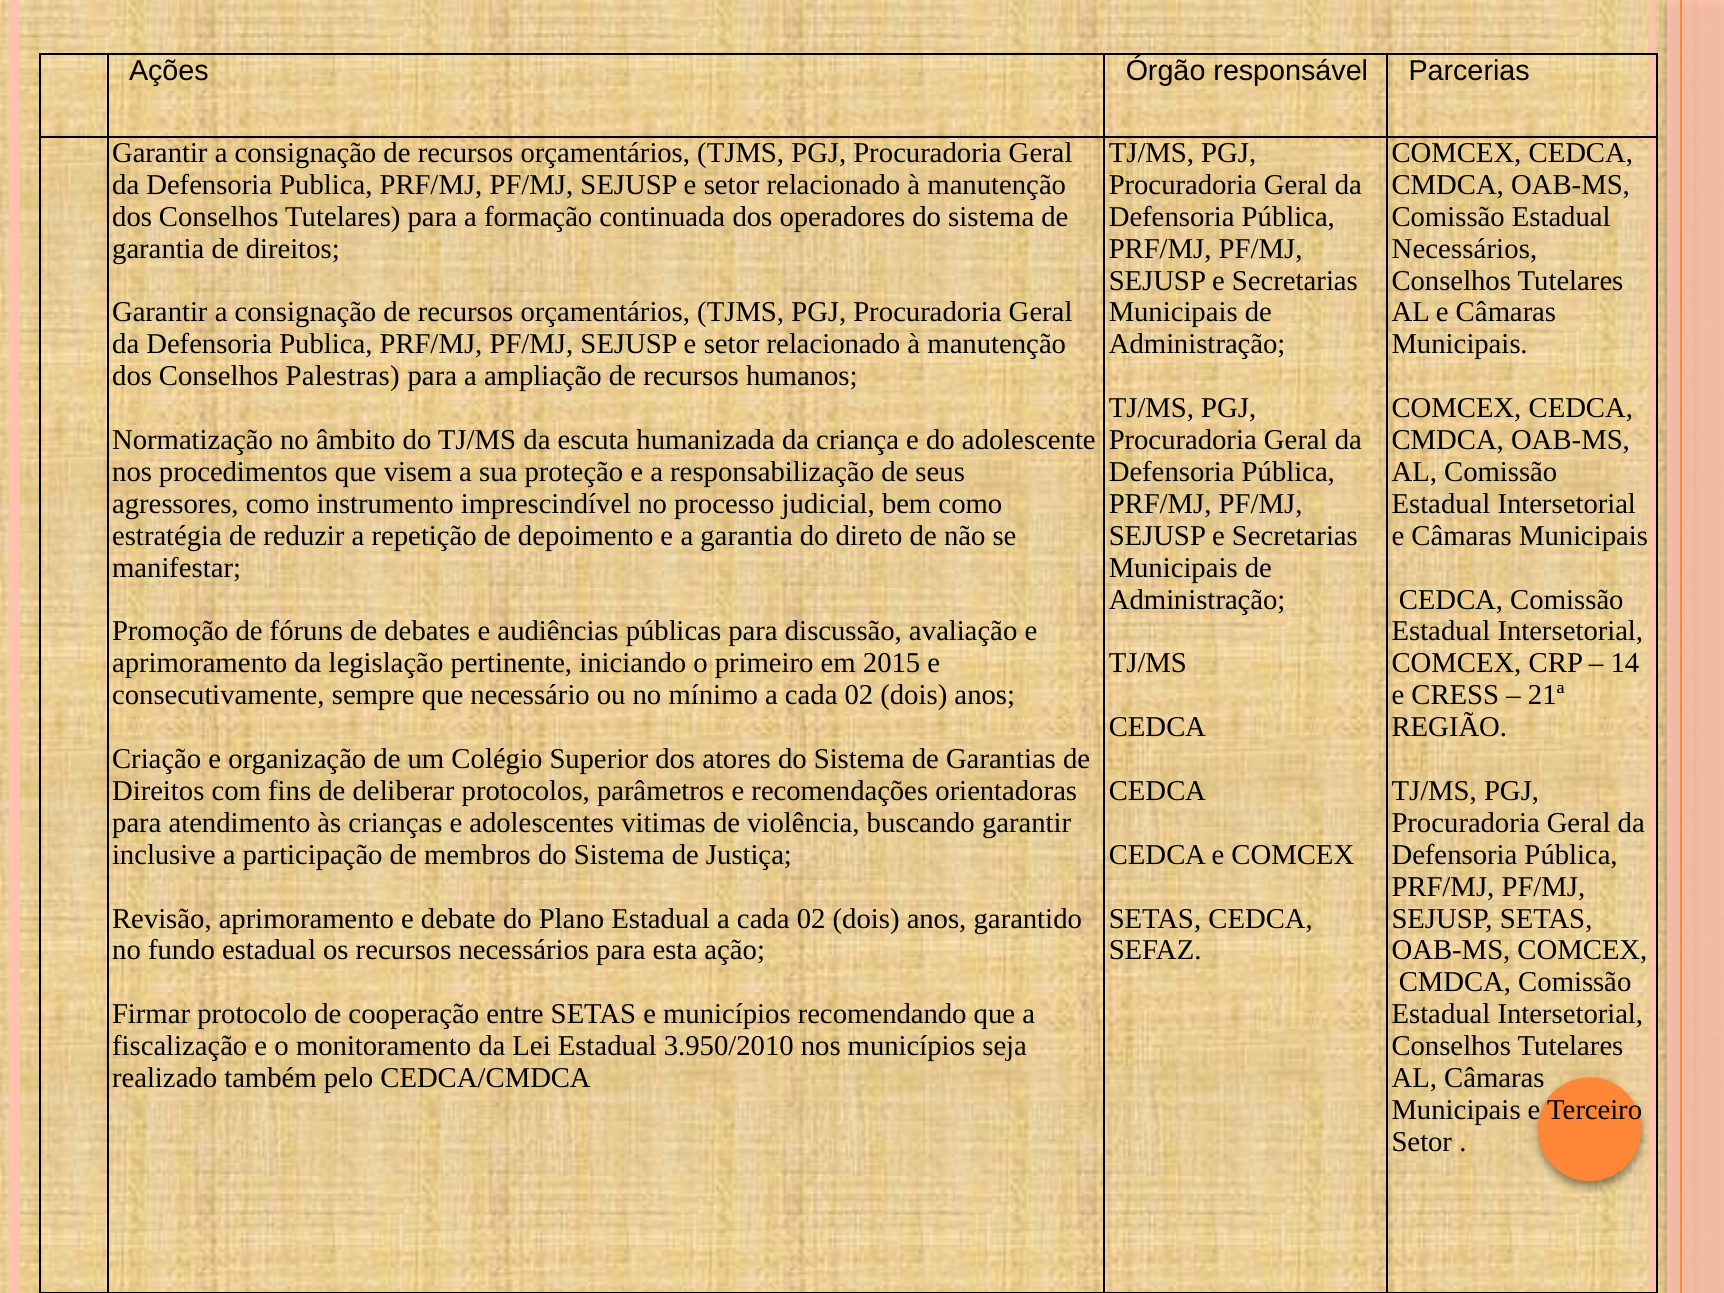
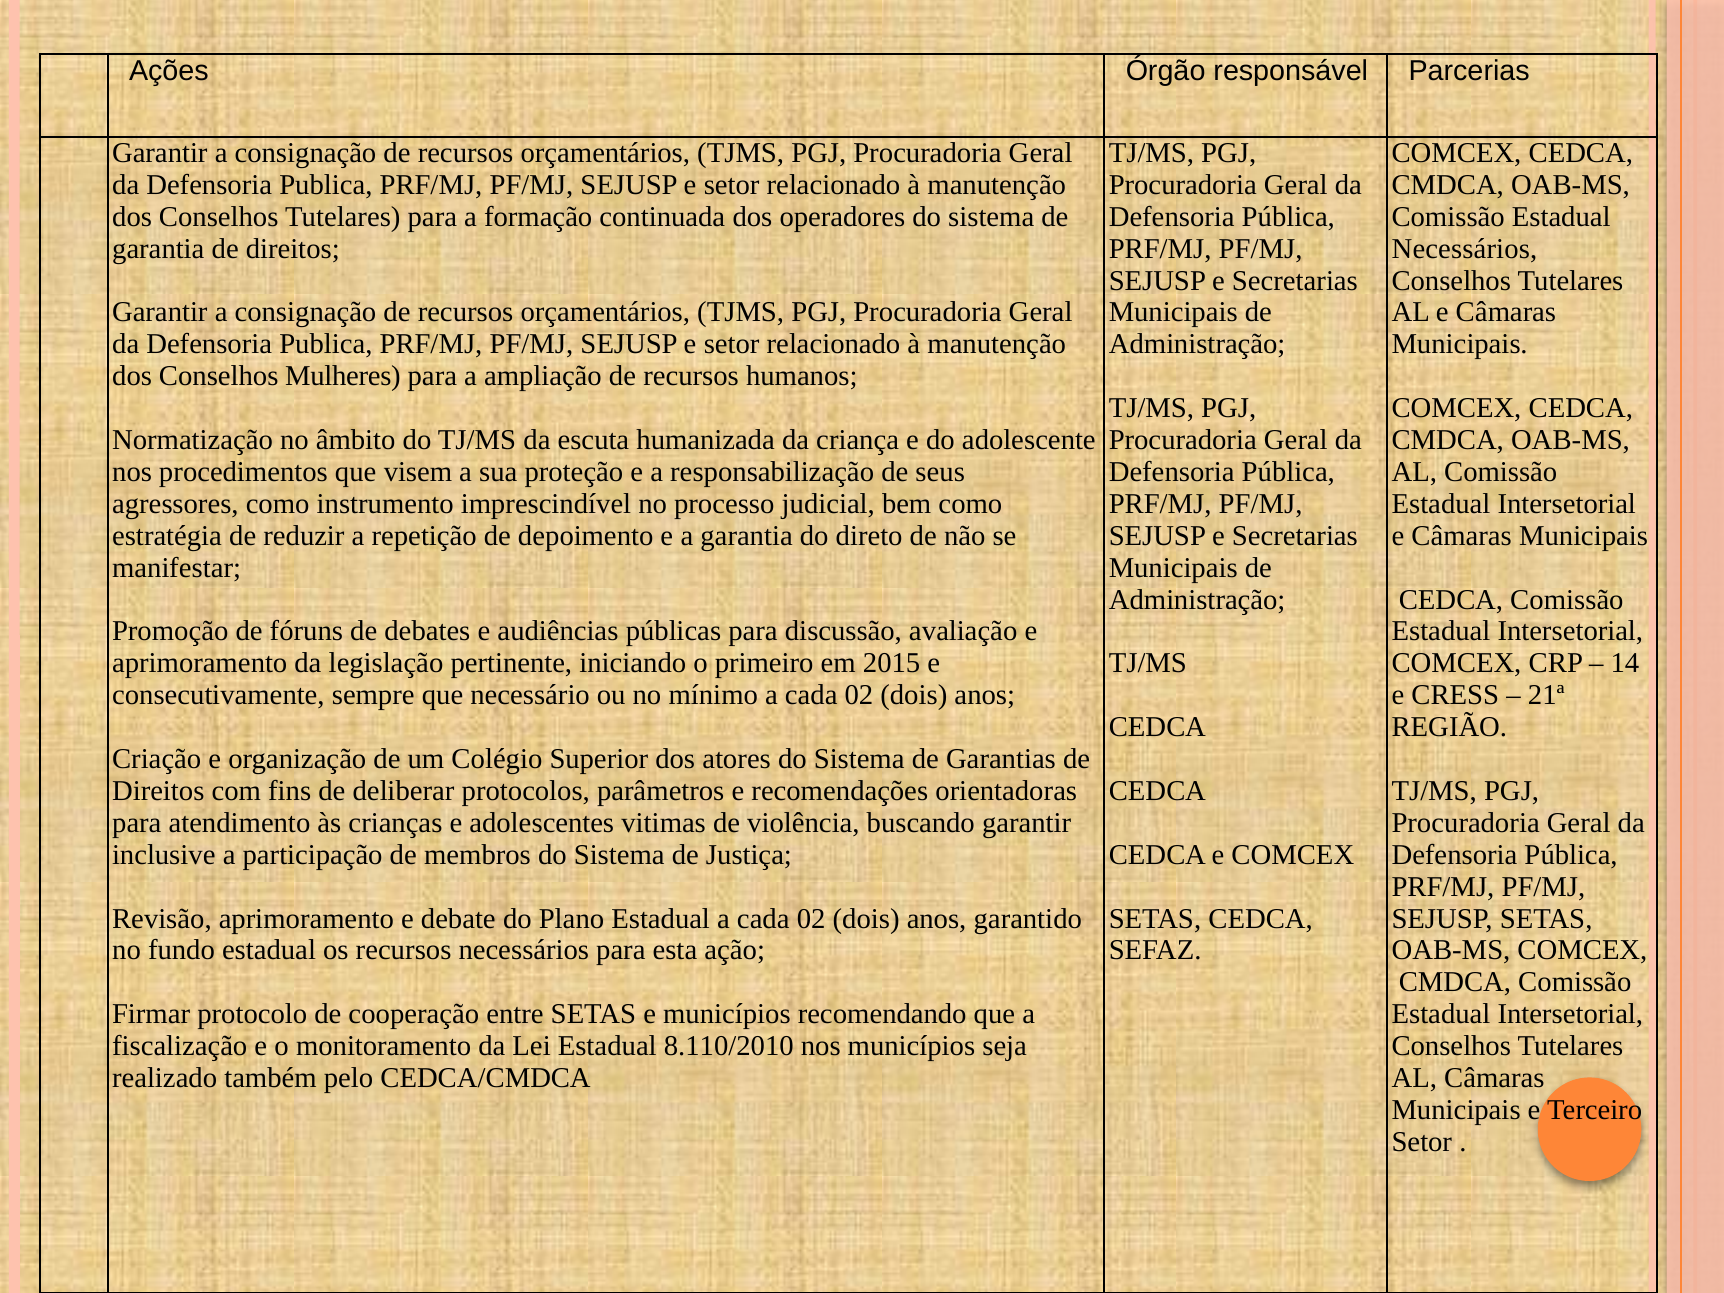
Palestras: Palestras -> Mulheres (343, 376)
3.950/2010: 3.950/2010 -> 8.110/2010 (729, 1046)
